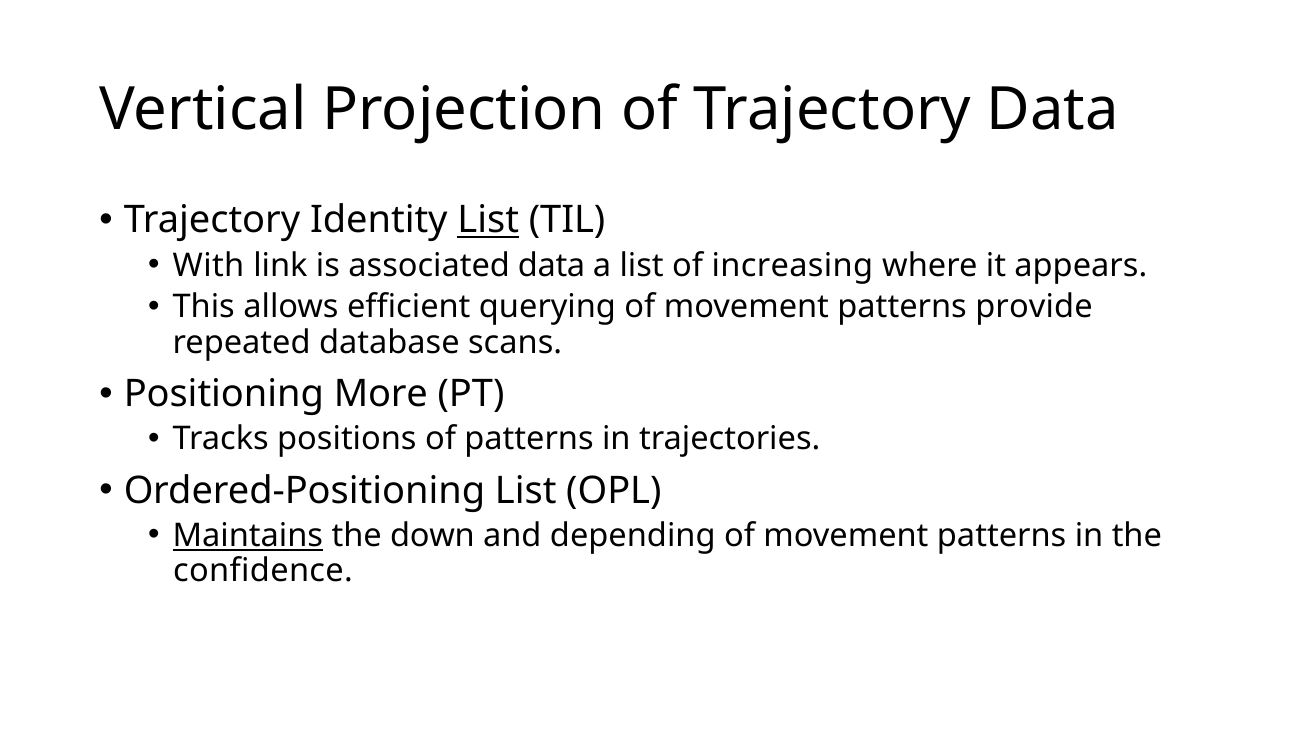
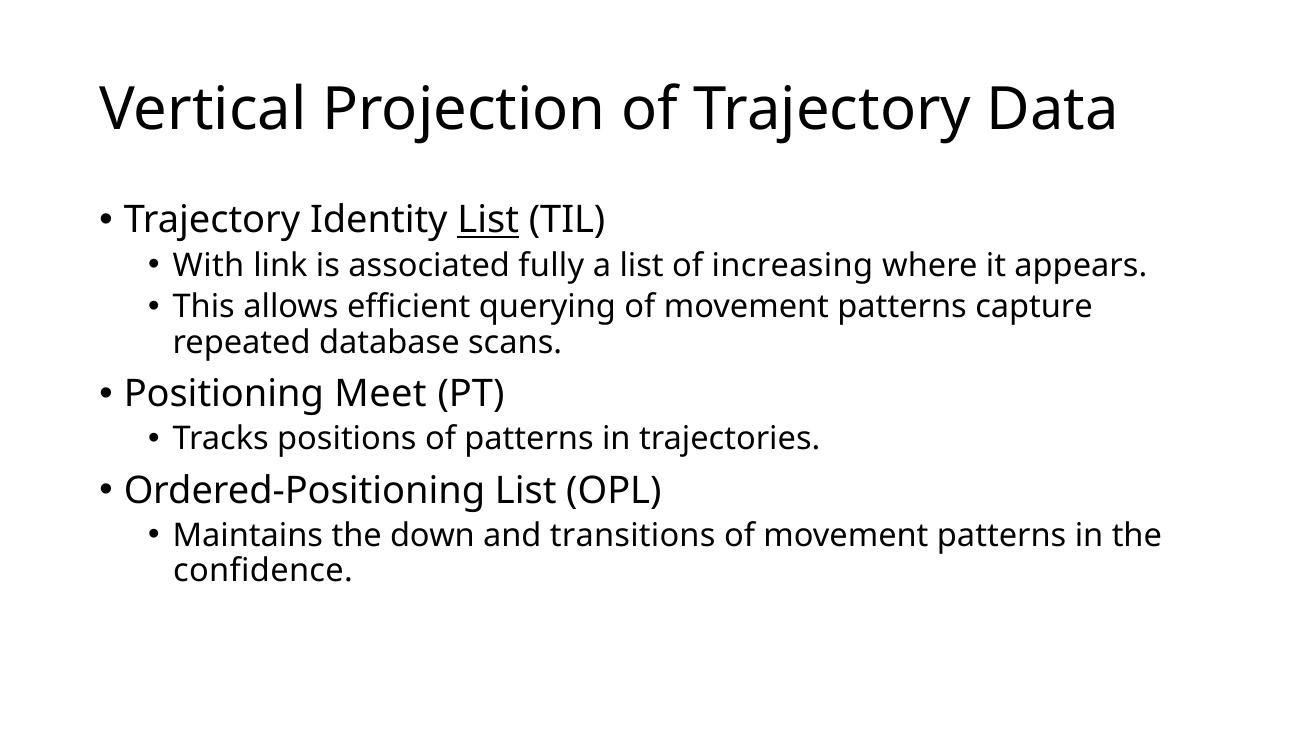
associated data: data -> fully (551, 265)
provide: provide -> capture (1034, 307)
More: More -> Meet (381, 394)
Maintains underline: present -> none (248, 535)
depending: depending -> transitions (633, 535)
